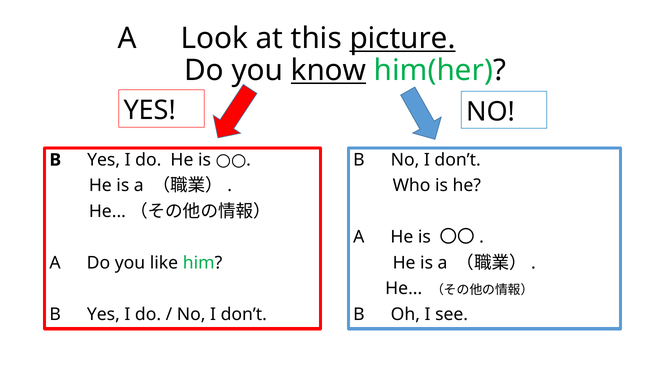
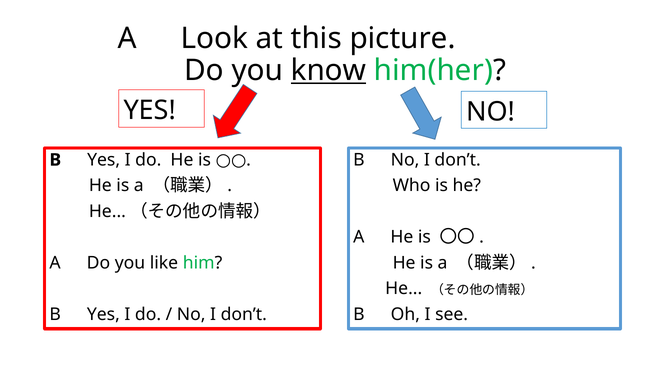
picture underline: present -> none (403, 38)
